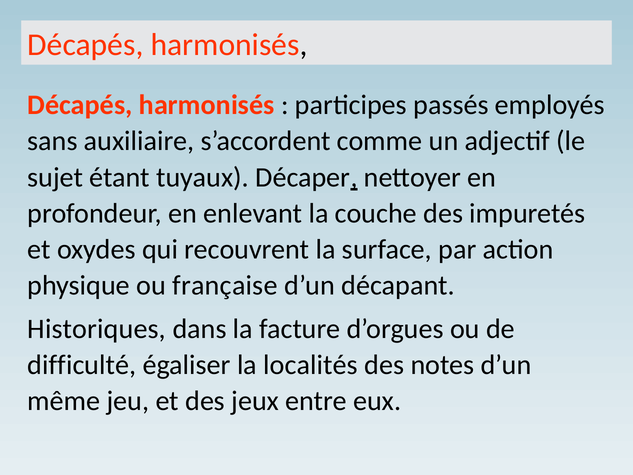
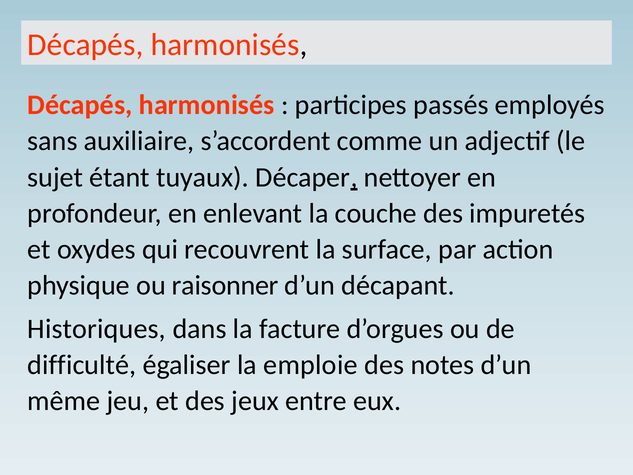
française: française -> raisonner (225, 285)
localités: localités -> emploie (311, 365)
